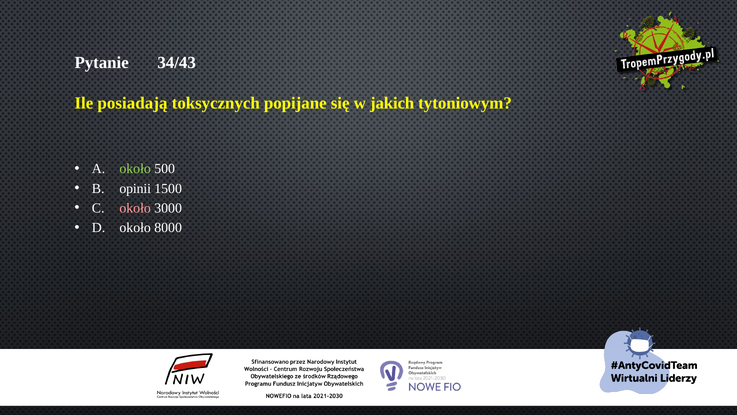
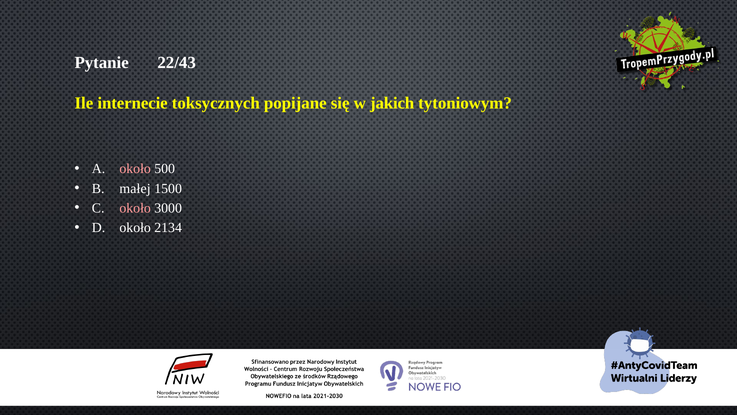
34/43: 34/43 -> 22/43 (177, 63)
posiadają: posiadają -> internecie (133, 103)
około colour: light green -> pink (135, 169)
opinii: opinii -> małej (135, 188)
8000: 8000 -> 2134 (168, 228)
